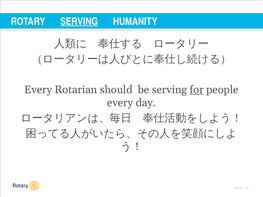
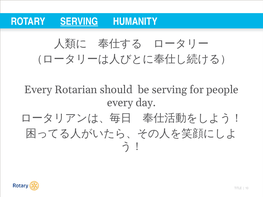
for underline: present -> none (197, 90)
